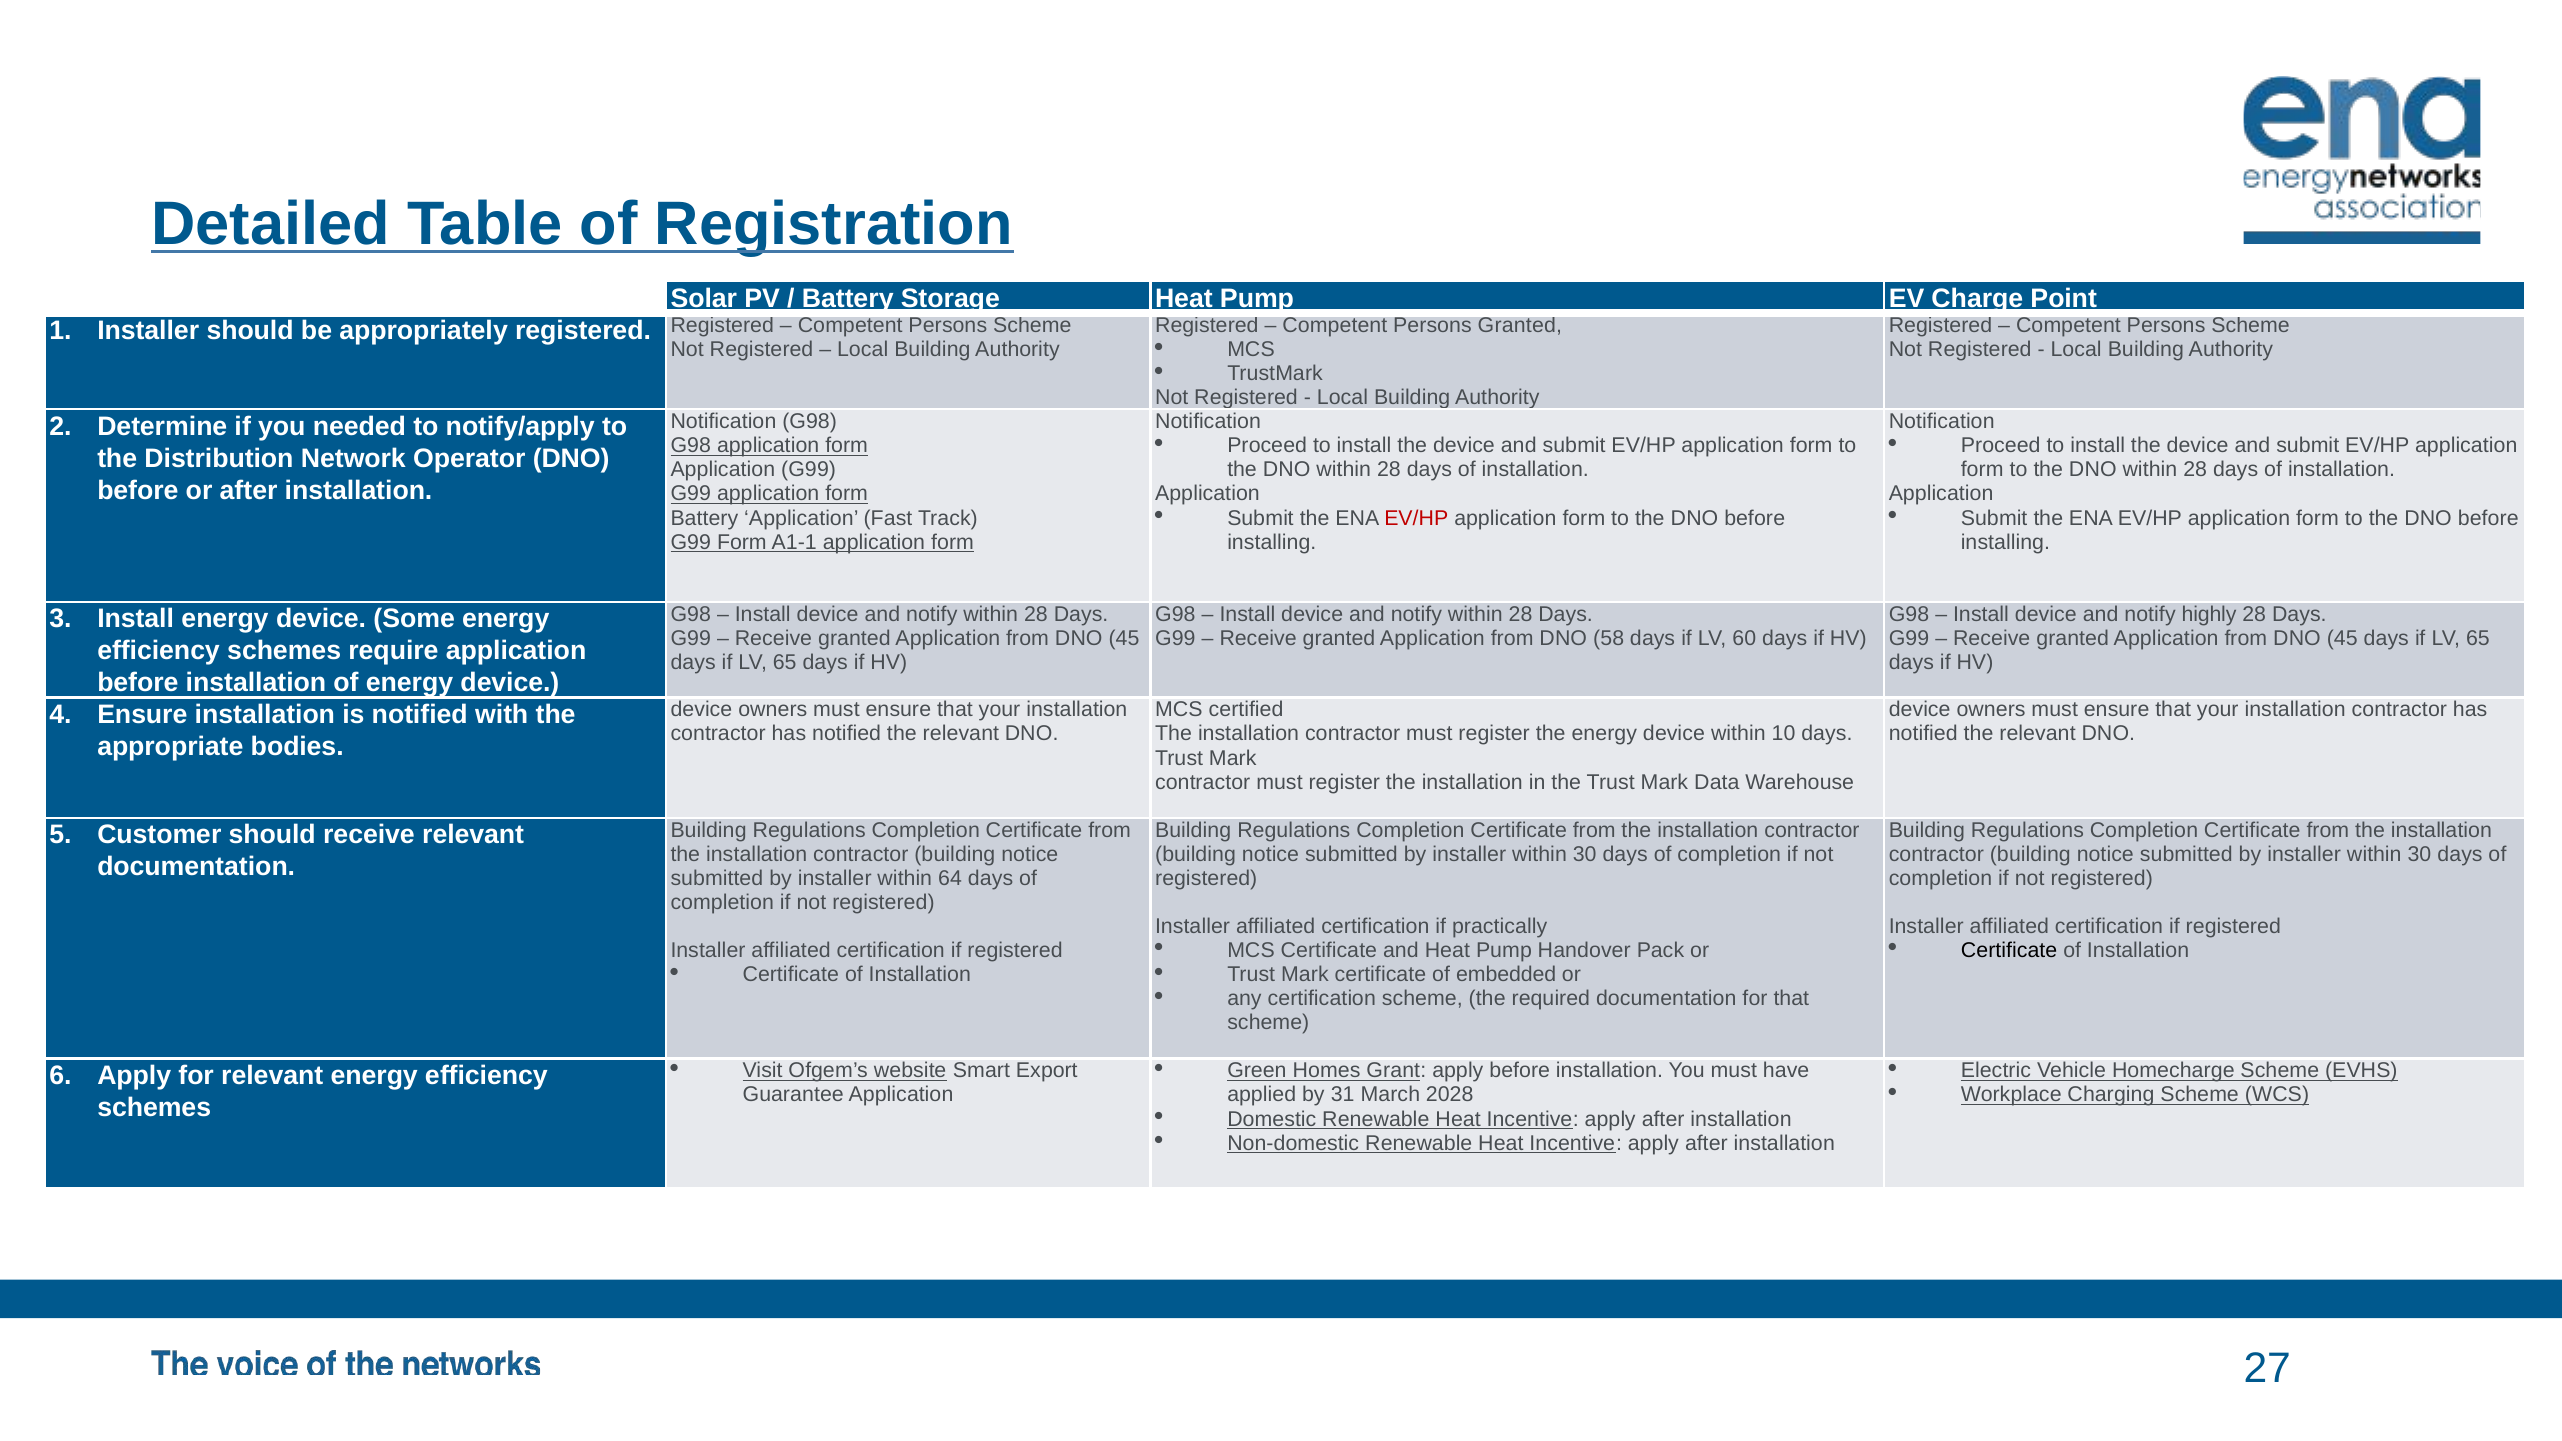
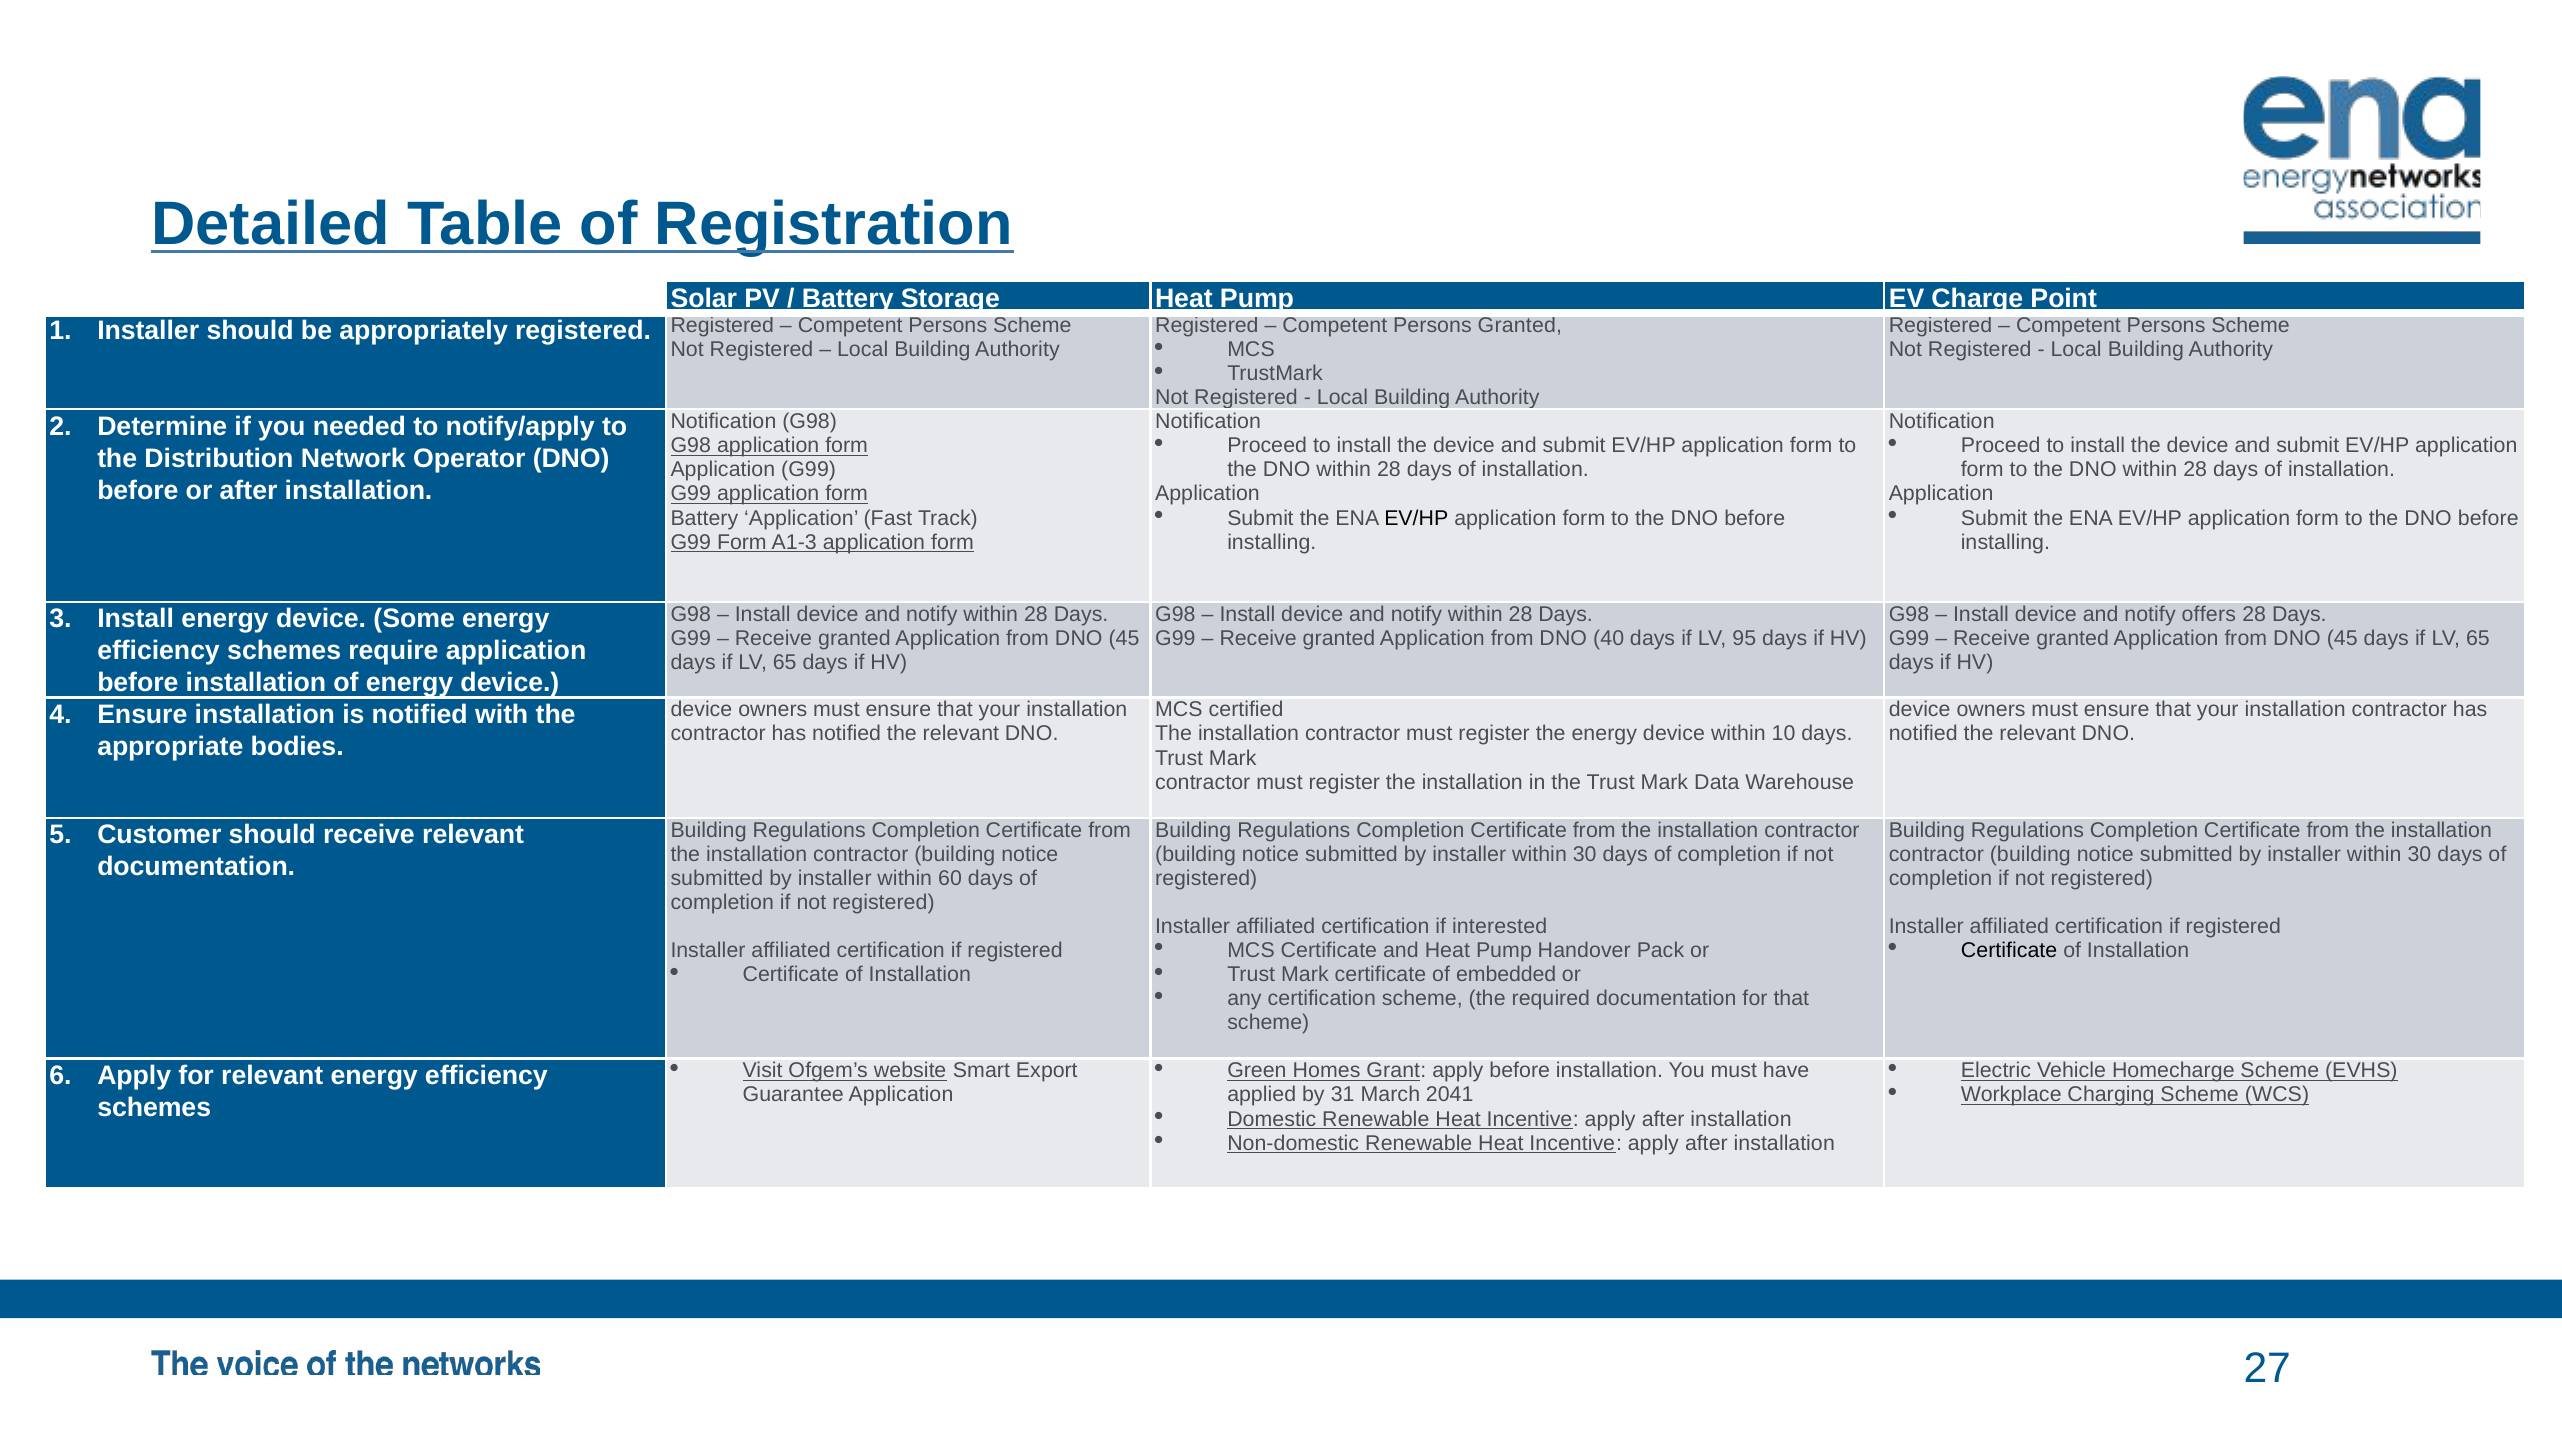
EV/HP colour: red -> black (1416, 518)
A1-1: A1-1 -> A1-3 (794, 542)
highly: highly -> offers (2209, 614)
58: 58 -> 40 (1609, 638)
60: 60 -> 95 (1744, 638)
64: 64 -> 60 (950, 878)
practically: practically -> interested (1500, 927)
2028: 2028 -> 2041 (1450, 1095)
